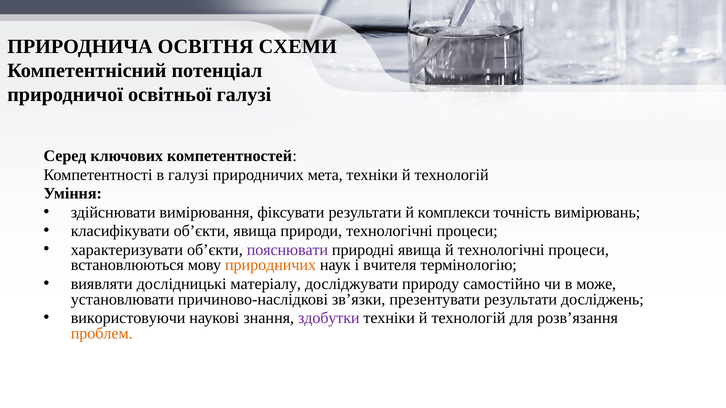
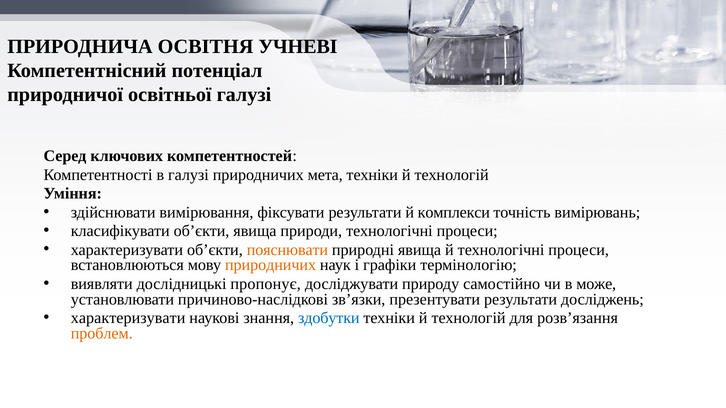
СХЕМИ: СХЕМИ -> УЧНЕВІ (298, 47)
пояснювати colour: purple -> orange (287, 250)
вчителя: вчителя -> графіки (390, 265)
матеріалу: матеріалу -> пропонує (266, 284)
використовуючи: використовуючи -> характеризувати (128, 318)
здобутки colour: purple -> blue (329, 318)
